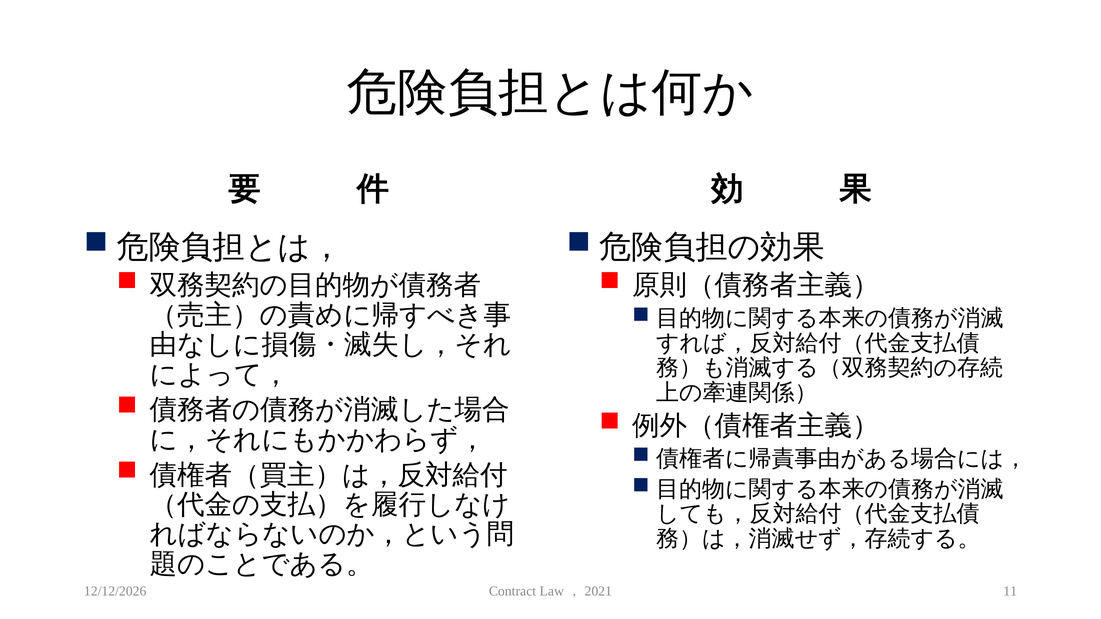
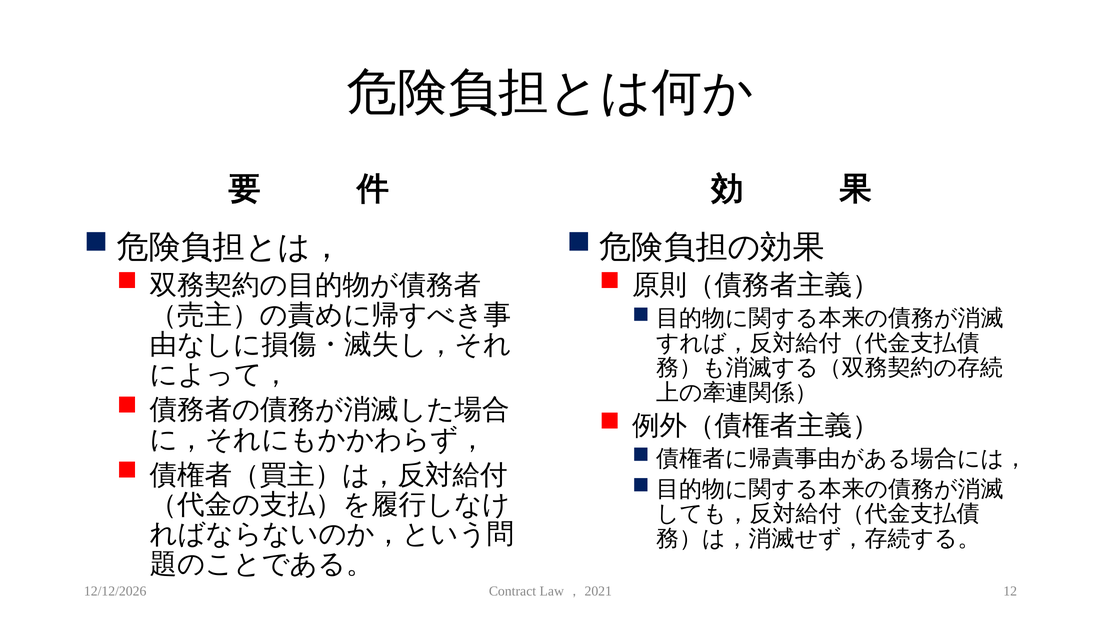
11: 11 -> 12 (1010, 591)
